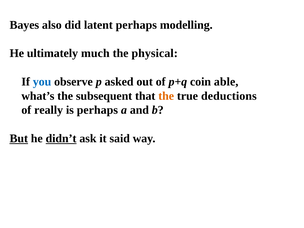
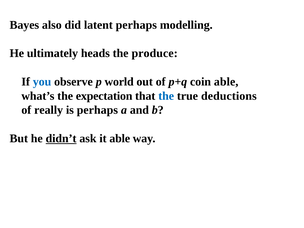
much: much -> heads (95, 53)
physical: physical -> produce (155, 53)
asked: asked -> world (119, 82)
subsequent: subsequent -> expectation (104, 96)
the colour: orange -> blue (166, 96)
But underline: present -> none (19, 138)
it said: said -> able (120, 138)
